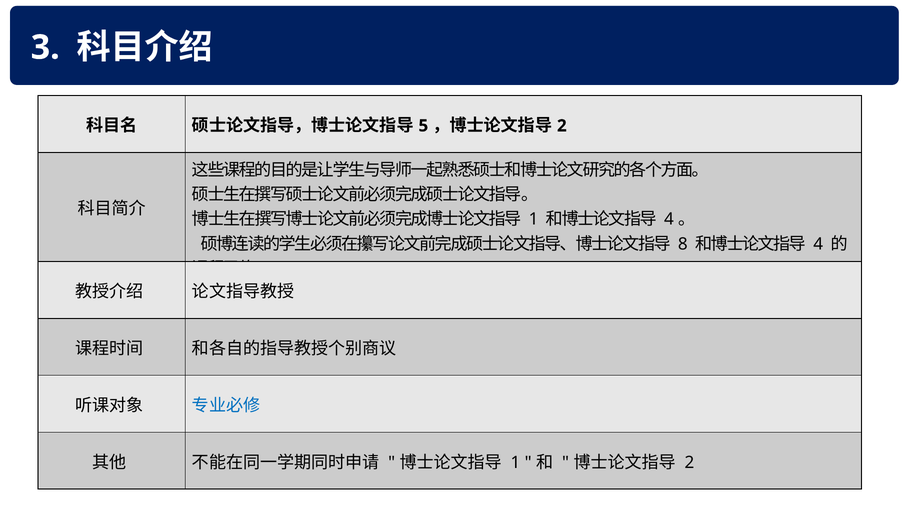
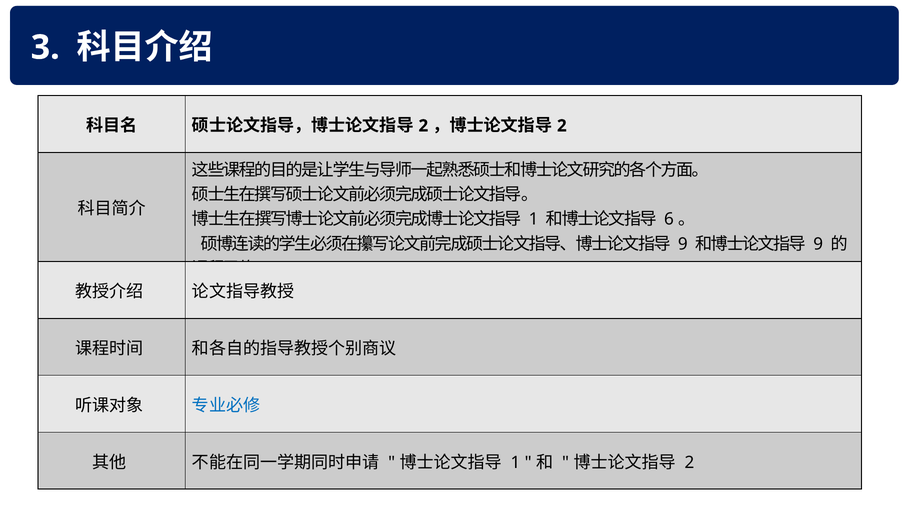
5: 5 -> 2 (423, 126)
4: 4 -> 6 (669, 219)
8: 8 -> 9 (683, 244)
4: 4 -> 9 (818, 244)
